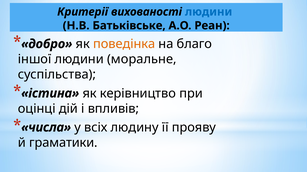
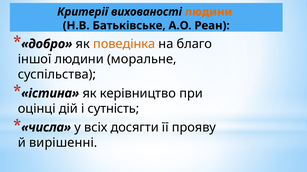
людини colour: blue -> orange (209, 12)
впливів: впливів -> сутність (113, 109)
людину: людину -> досягти (135, 128)
граматики: граматики -> вирішенні (63, 143)
